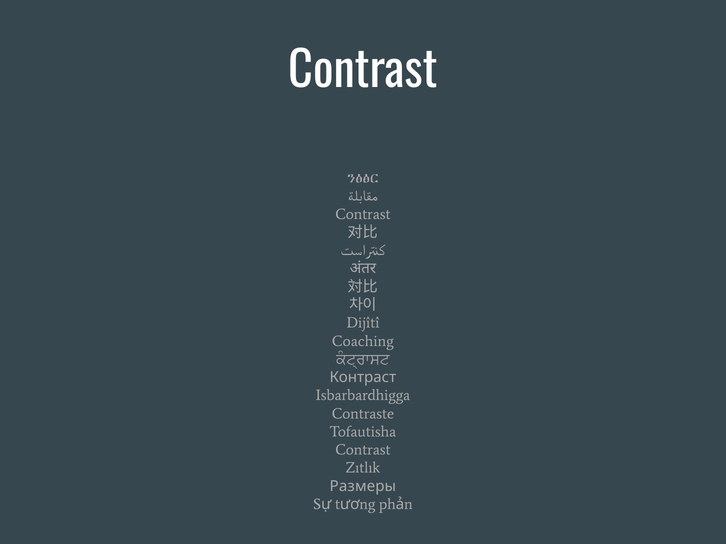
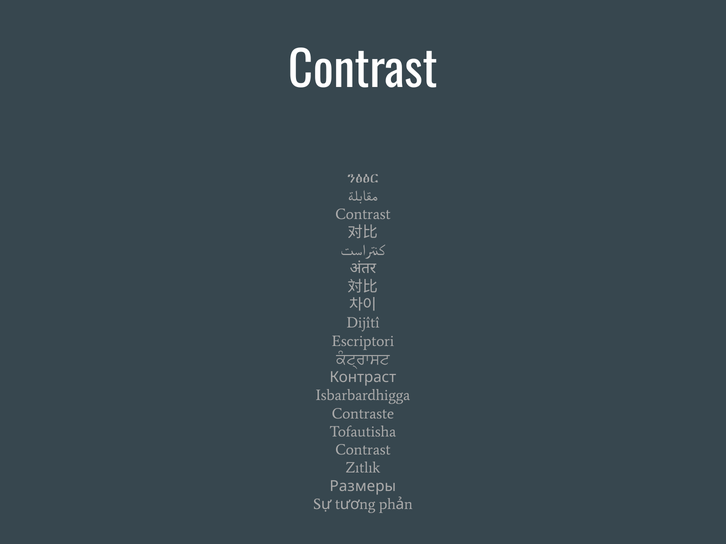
Coaching: Coaching -> Escriptori (363, 341)
